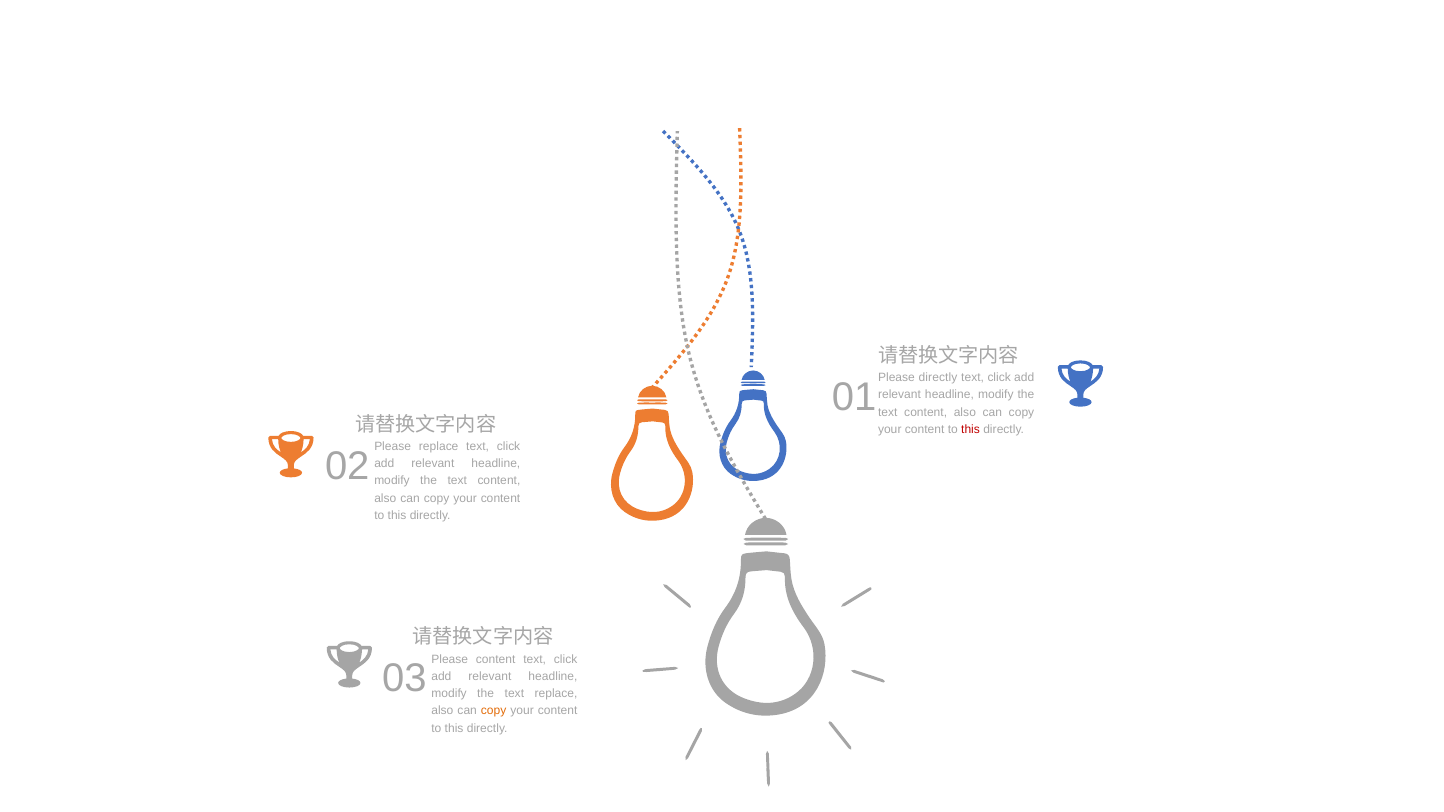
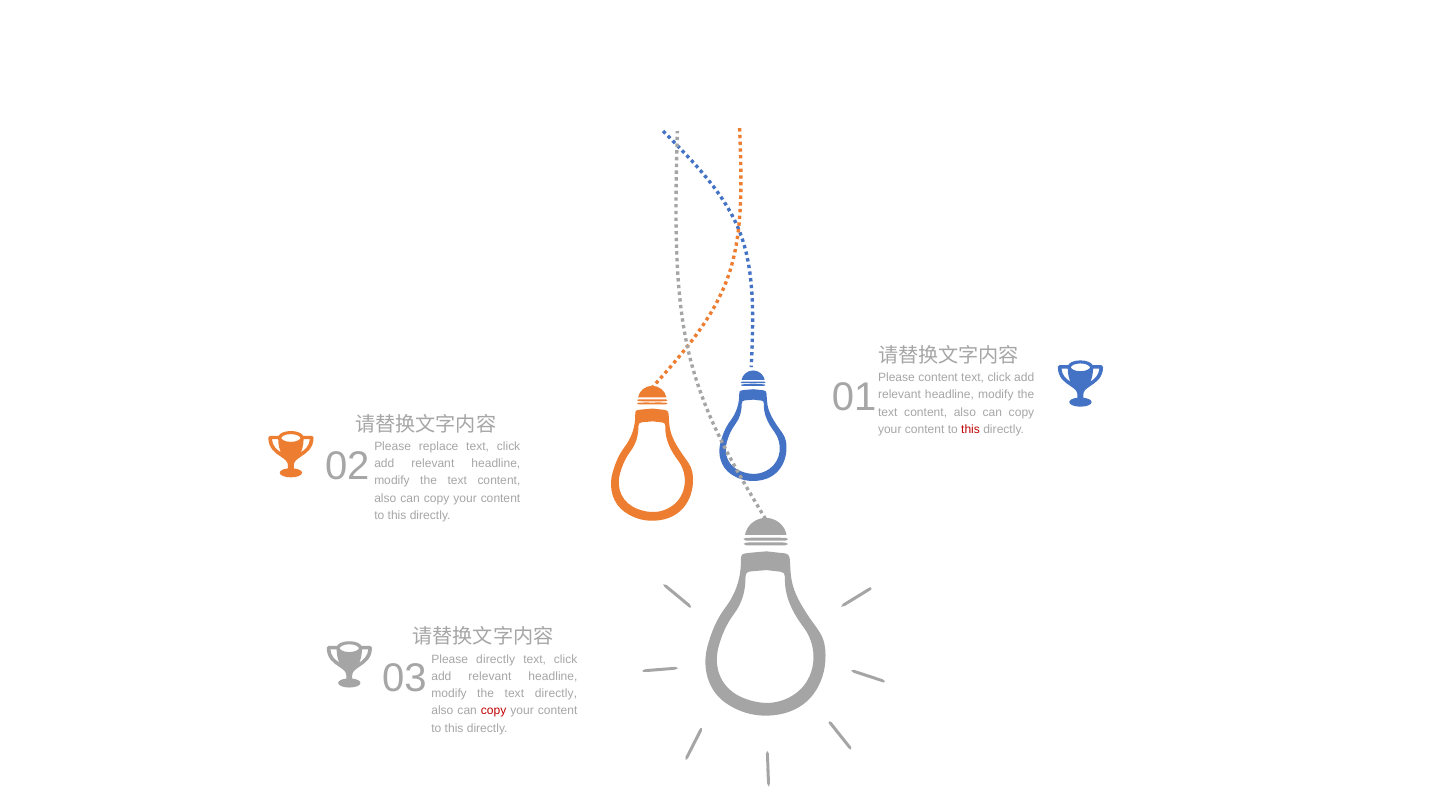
Please directly: directly -> content (938, 378)
Please content: content -> directly (496, 659)
text replace: replace -> directly (556, 694)
copy colour: orange -> red (494, 711)
